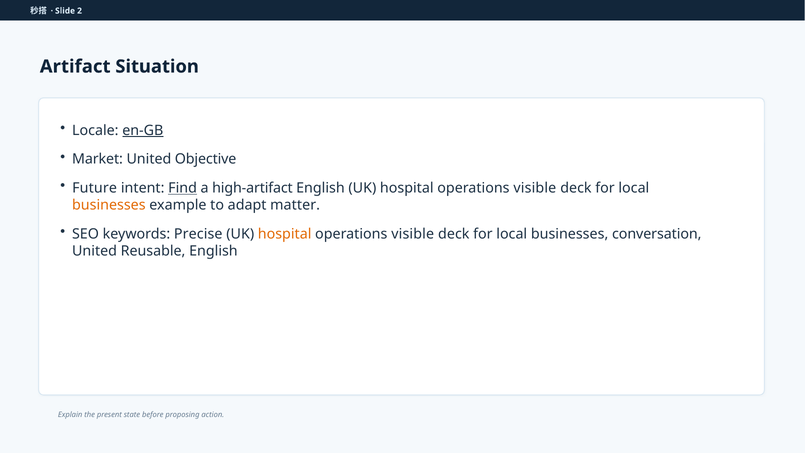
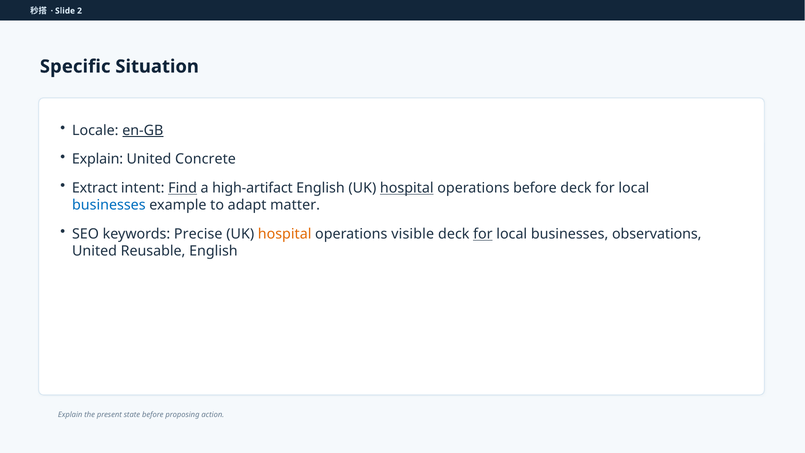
Artifact: Artifact -> Specific (75, 67)
Market: Market -> Explain (98, 159)
Objective: Objective -> Concrete (205, 159)
Future: Future -> Extract (95, 188)
hospital underline: none -> present (407, 188)
visible: visible -> before (535, 188)
businesses colour: orange -> blue (109, 205)
for underline: none -> present (483, 234)
conversation: conversation -> observations (657, 234)
